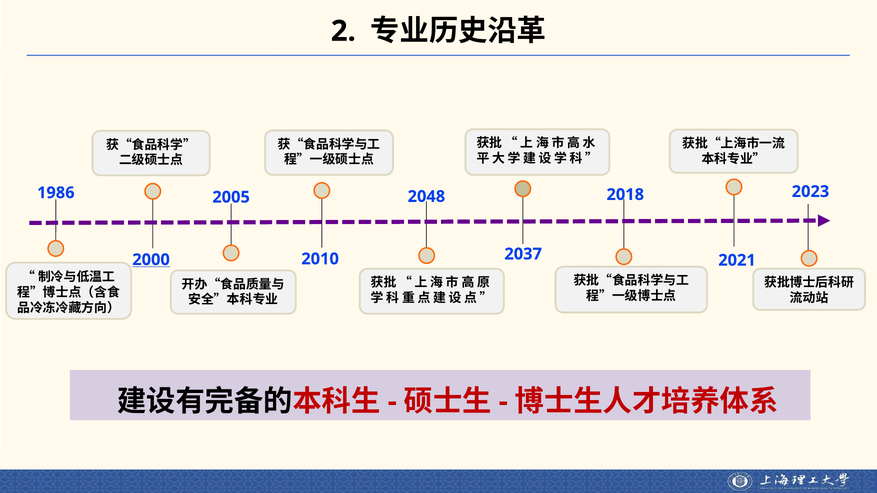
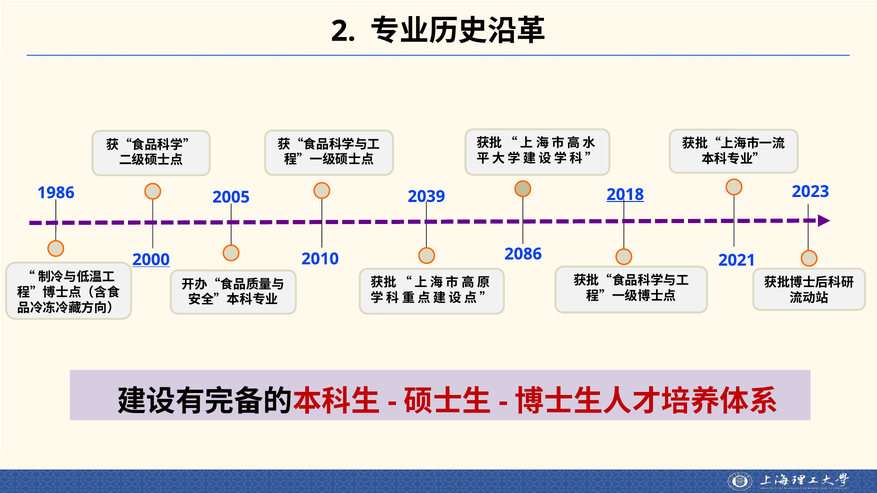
2018 underline: none -> present (625, 195)
2048: 2048 -> 2039 (426, 197)
2037: 2037 -> 2086 (523, 254)
